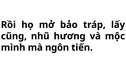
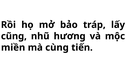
mình: mình -> miền (13, 47)
ngôn: ngôn -> cùng (57, 47)
